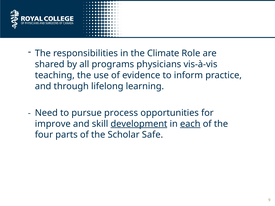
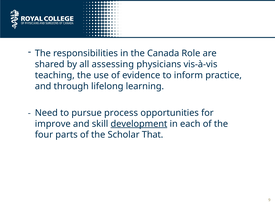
Climate: Climate -> Canada (163, 53)
programs: programs -> assessing (113, 64)
each underline: present -> none (190, 124)
Safe: Safe -> That (153, 135)
